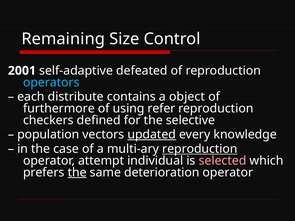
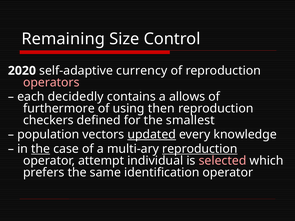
2001: 2001 -> 2020 (22, 71)
defeated: defeated -> currency (142, 71)
operators colour: light blue -> pink (51, 83)
distribute: distribute -> decidedly (76, 97)
object: object -> allows (187, 97)
refer: refer -> then (161, 109)
selective: selective -> smallest (190, 120)
the underline: none -> present (41, 149)
the underline: present -> none (77, 173)
deterioration: deterioration -> identification (162, 173)
